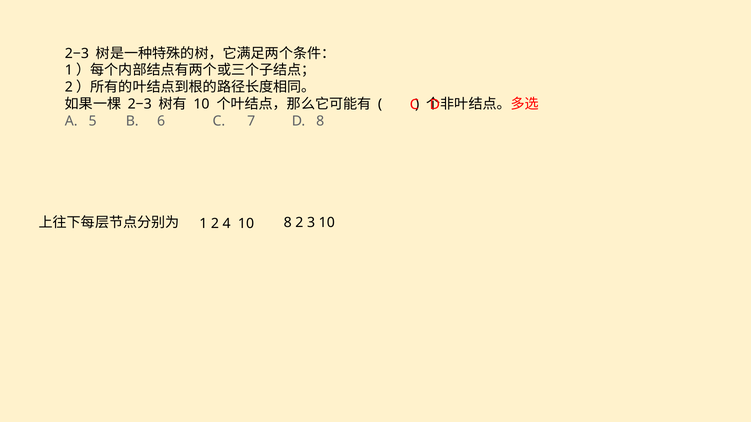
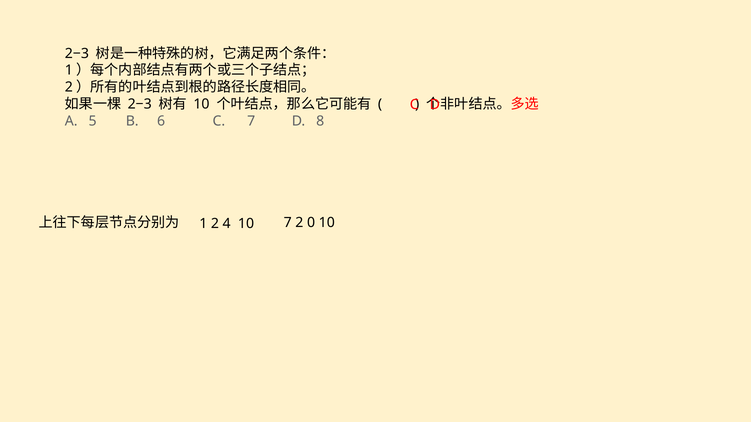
10 8: 8 -> 7 (288, 223)
3: 3 -> 0 (311, 223)
